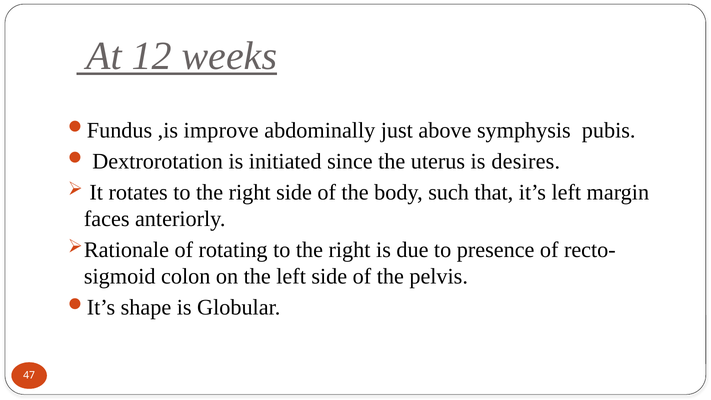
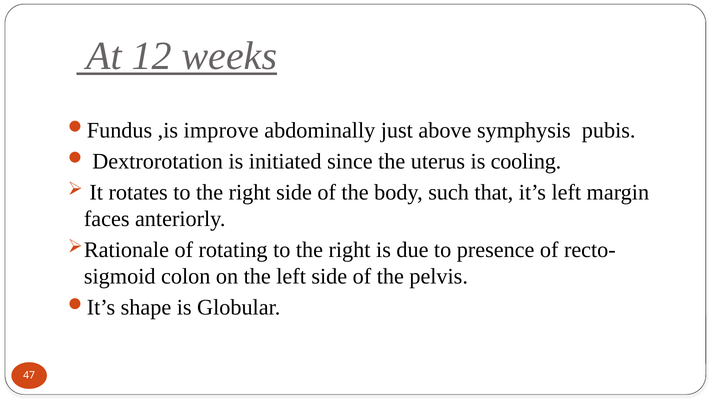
desires: desires -> cooling (526, 161)
